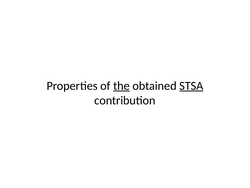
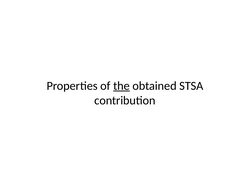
STSA underline: present -> none (191, 86)
